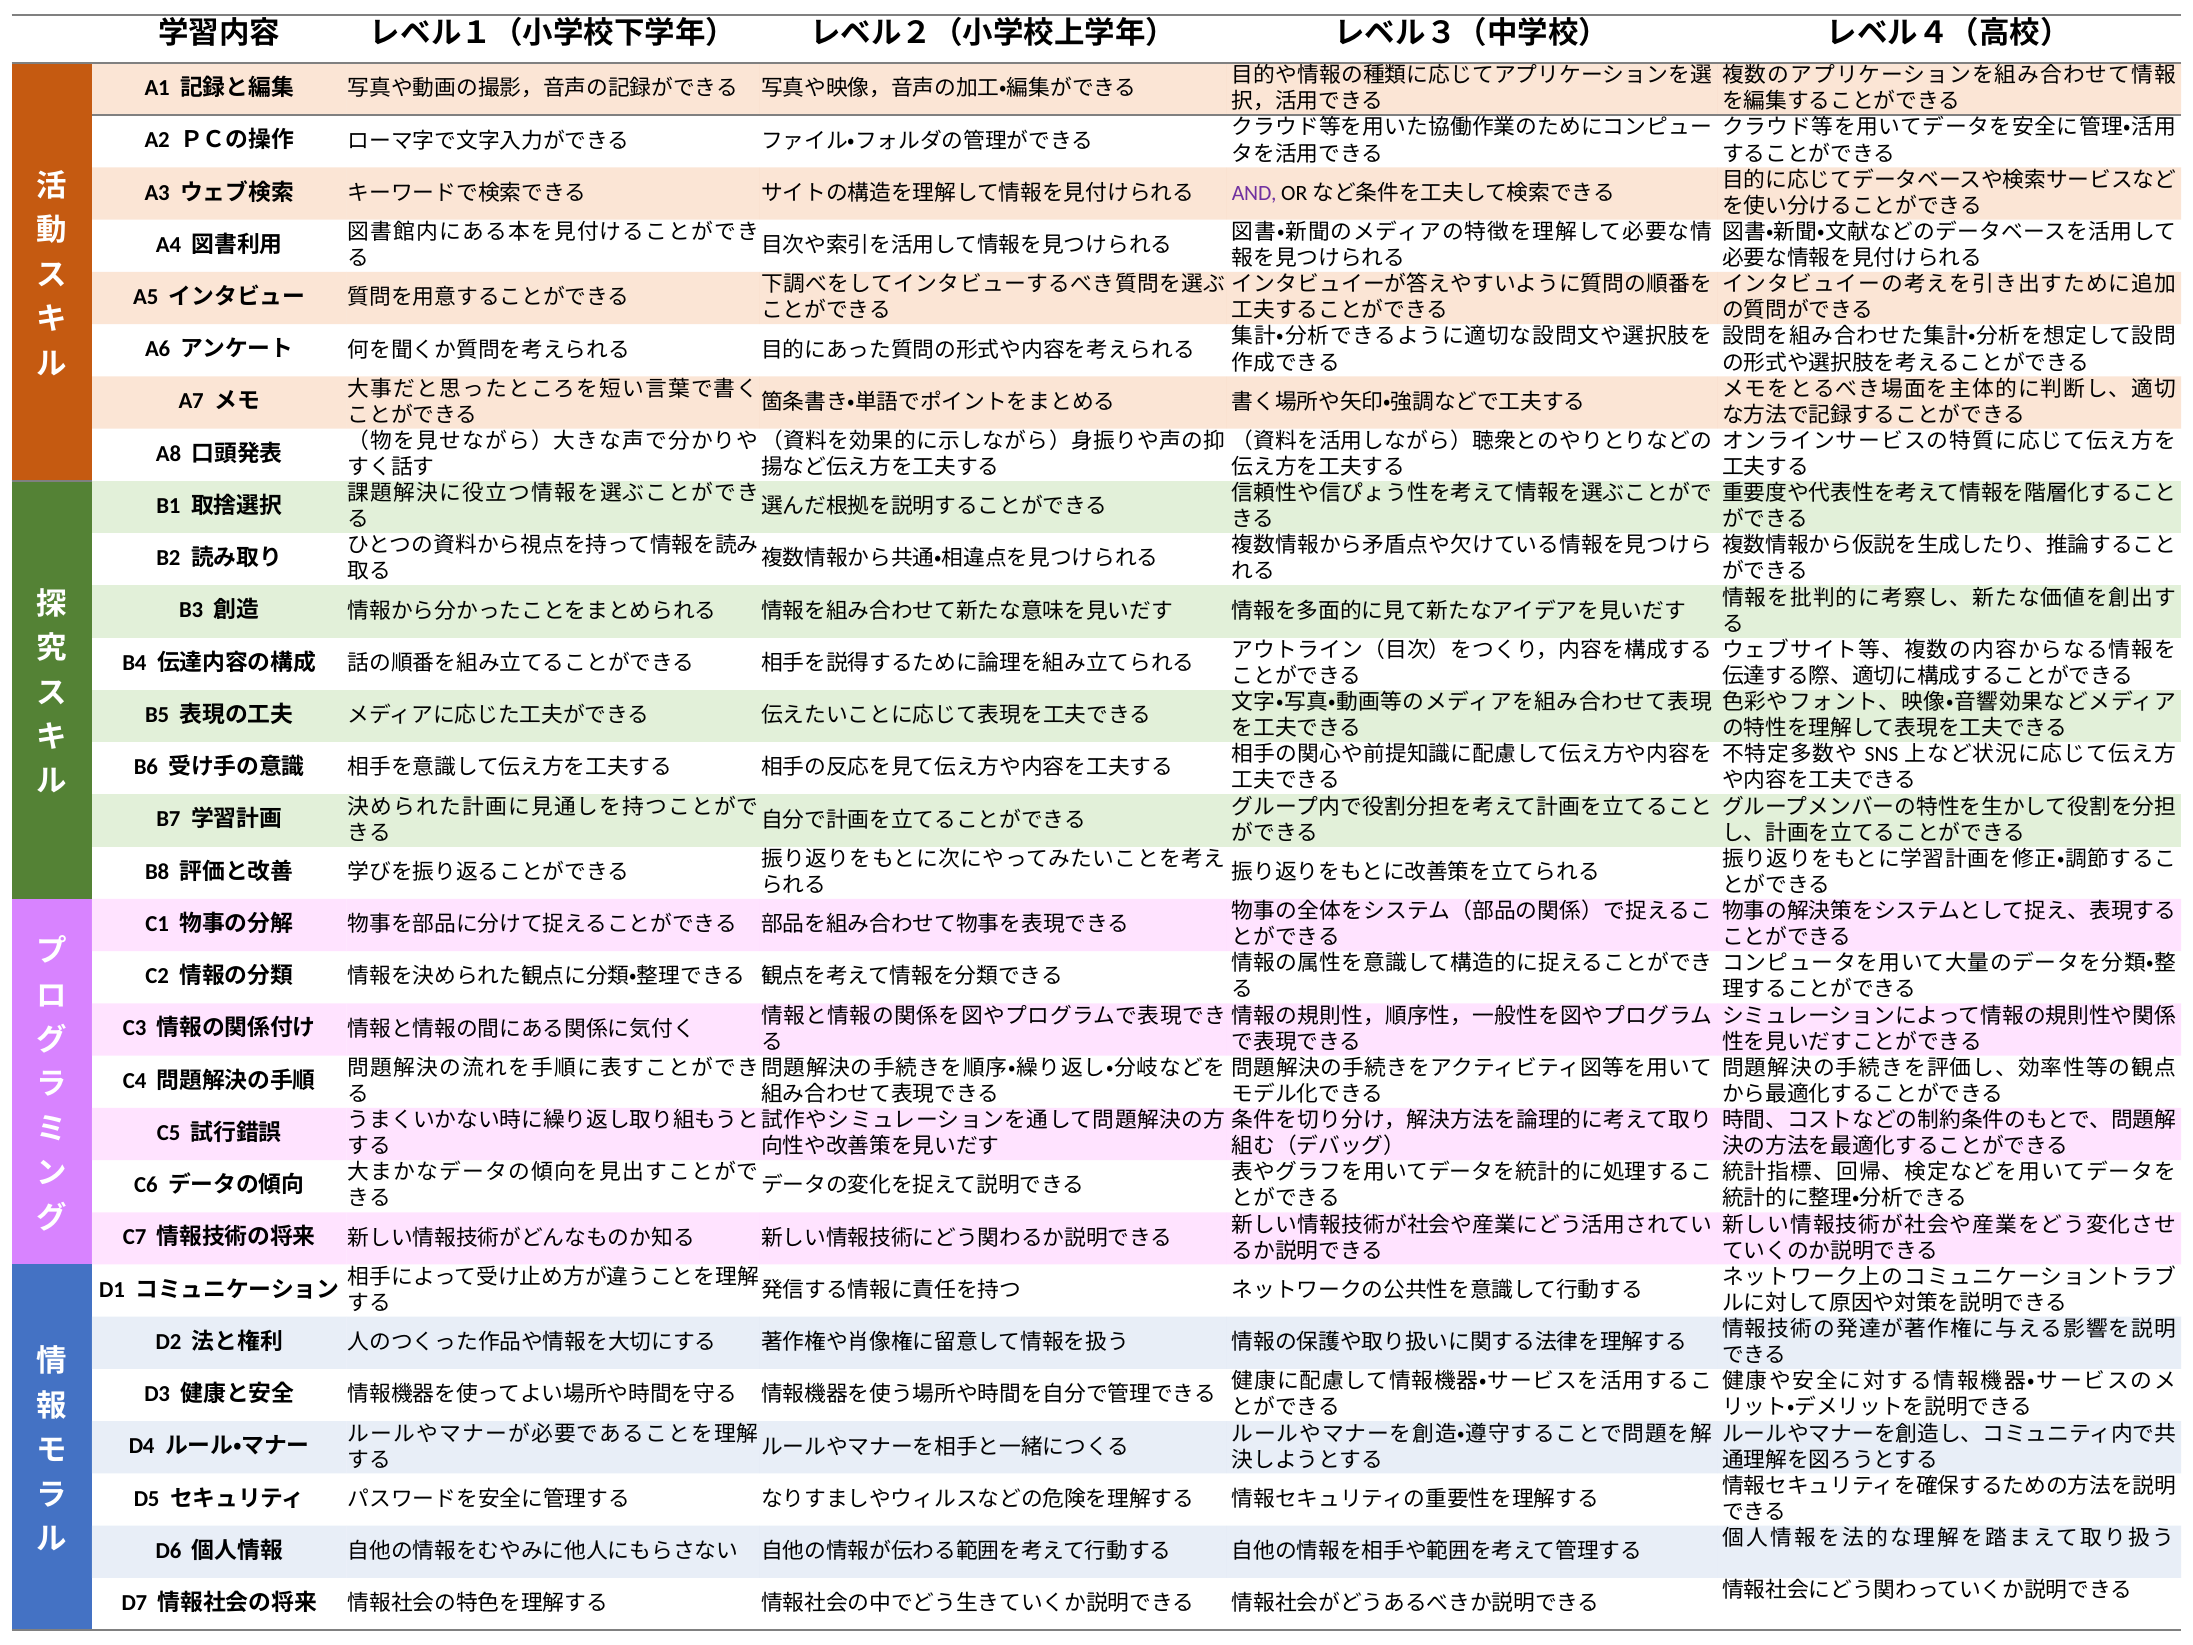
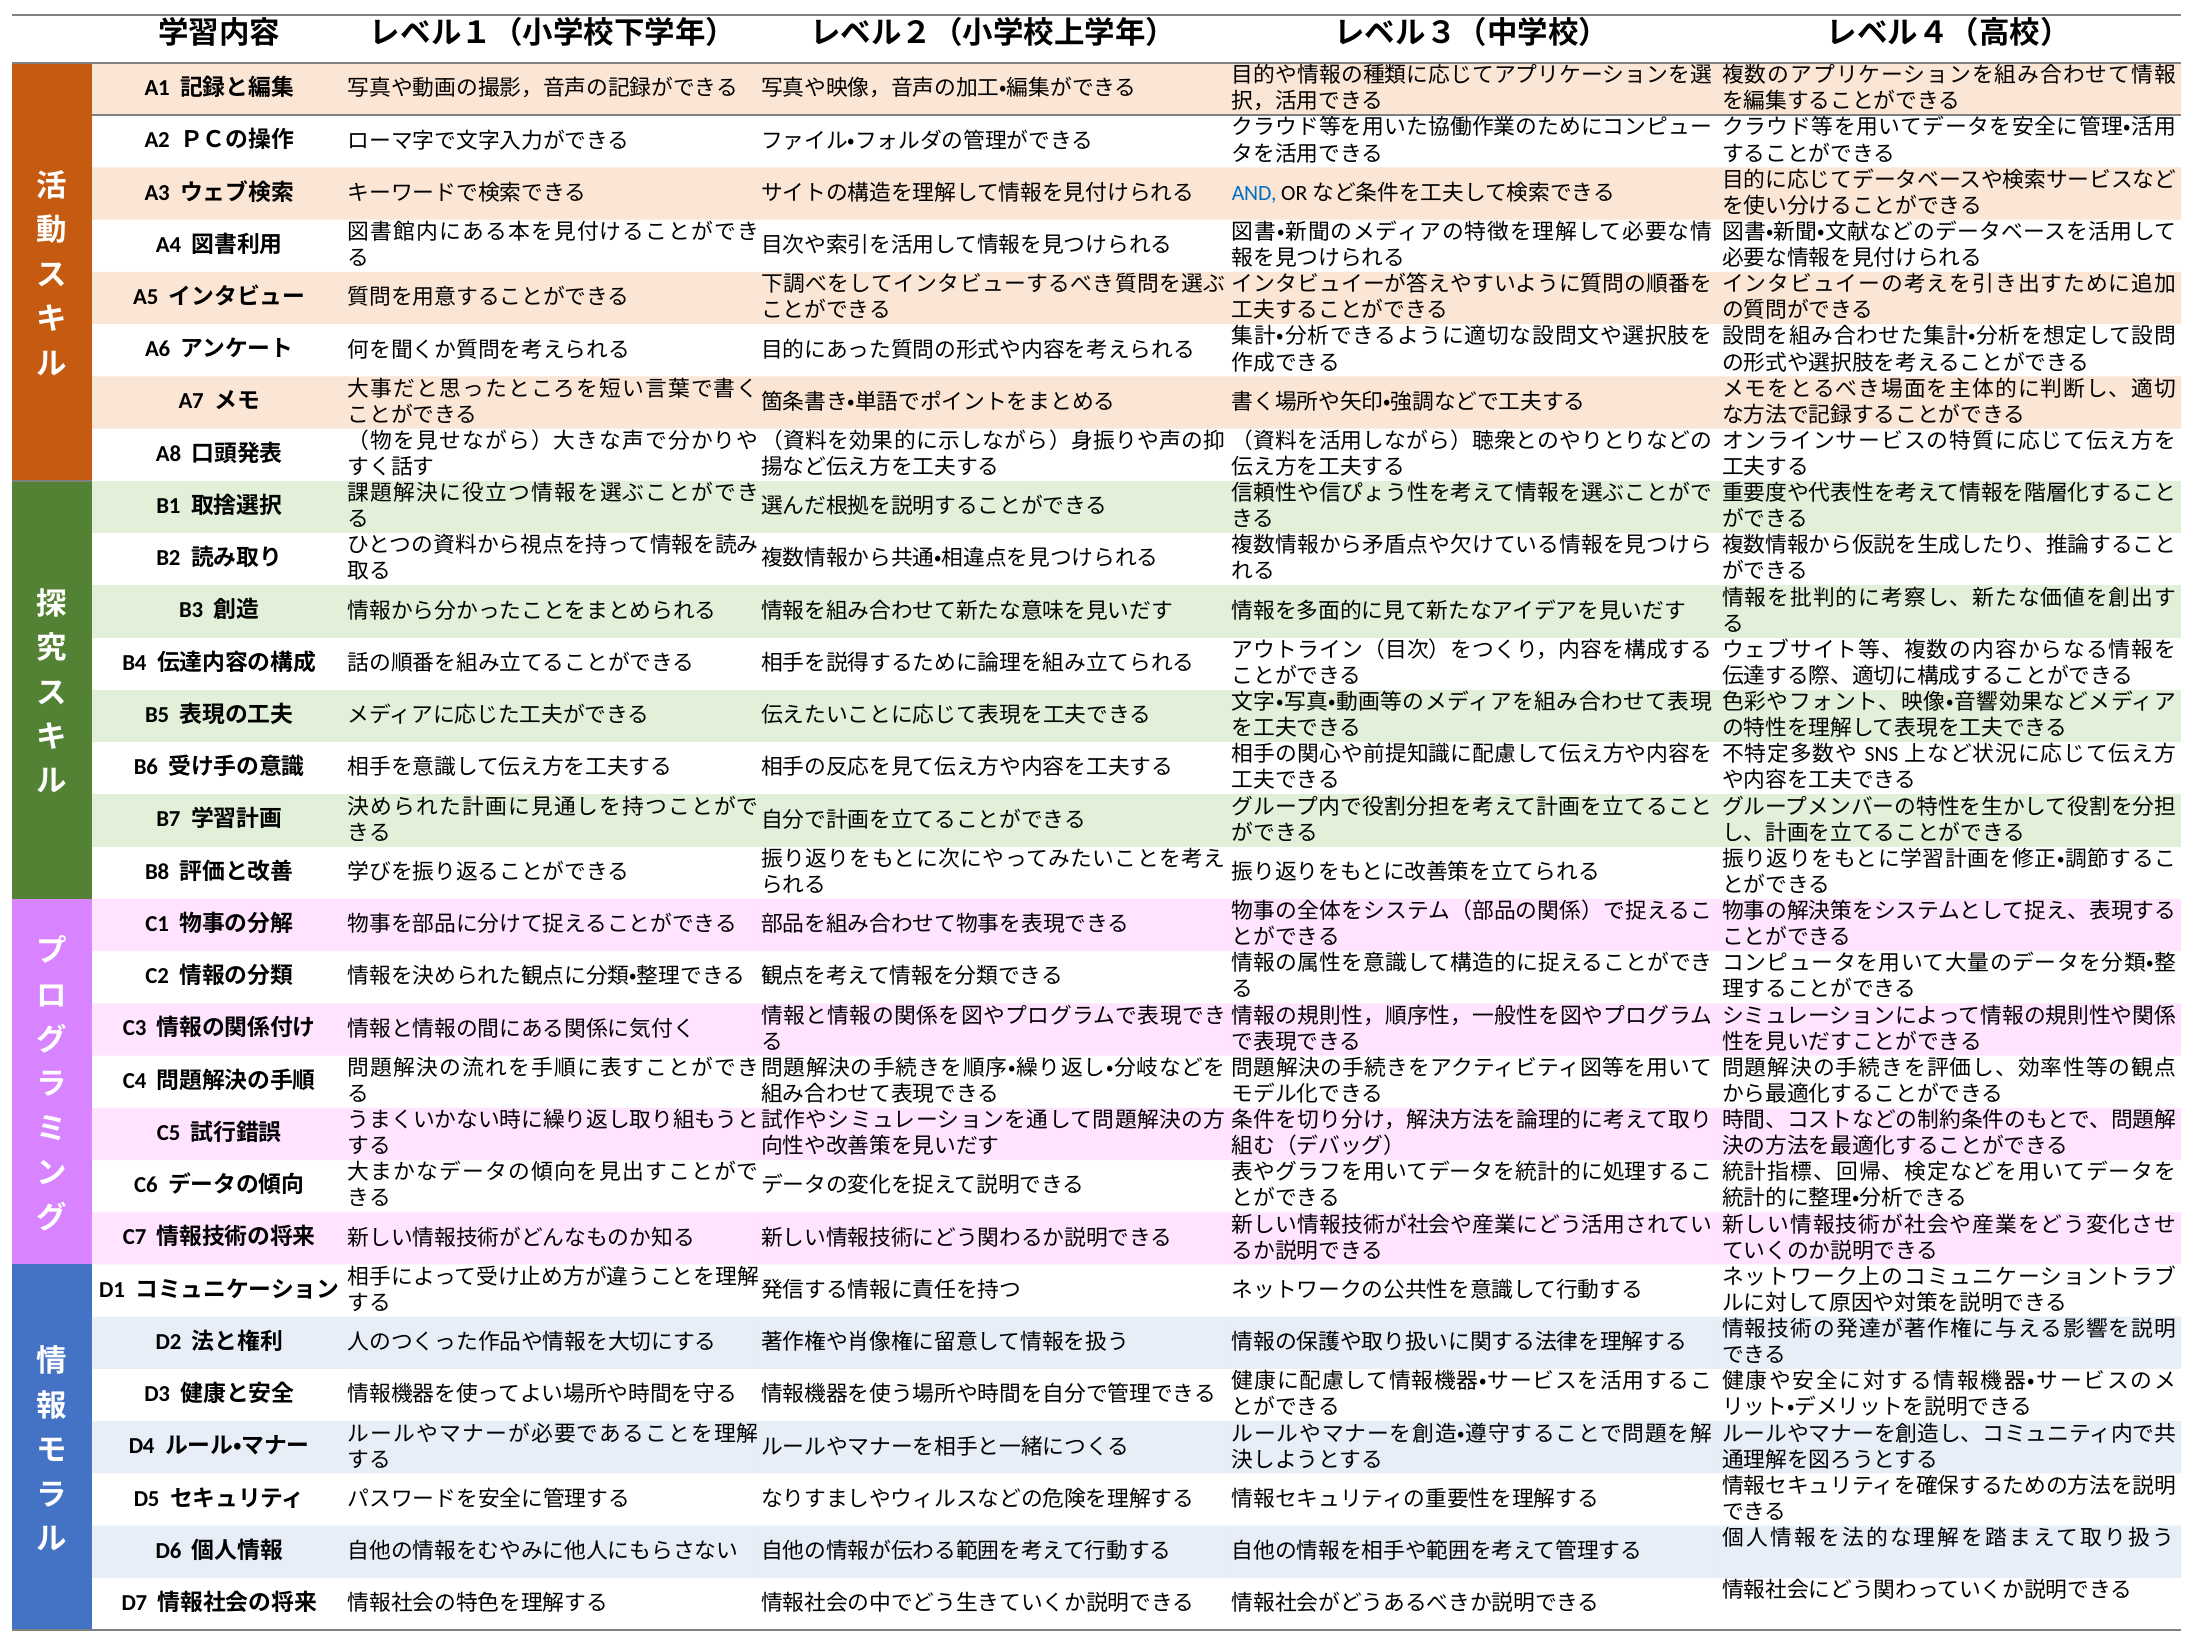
AND colour: purple -> blue (1254, 193)
